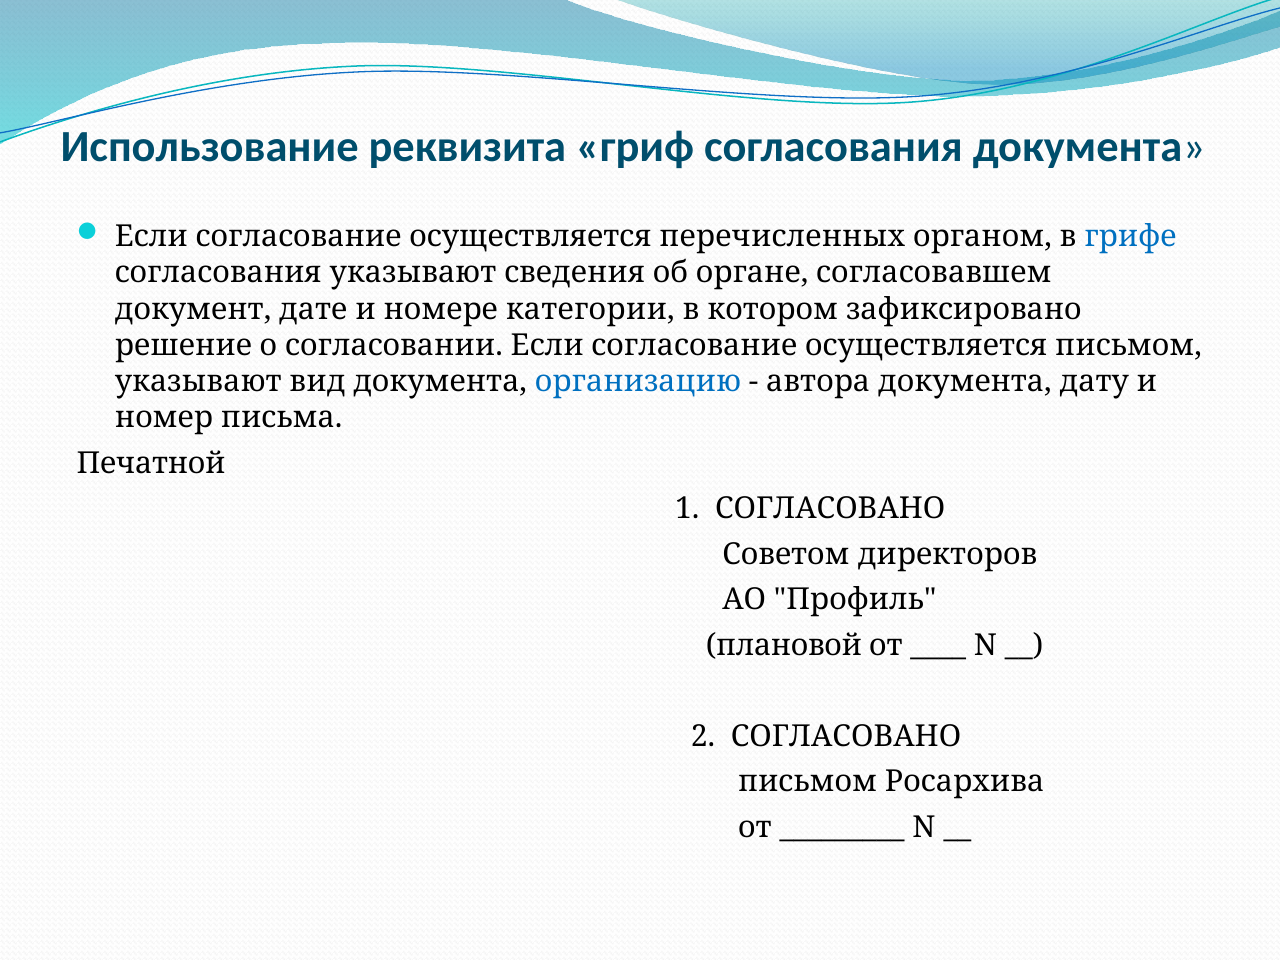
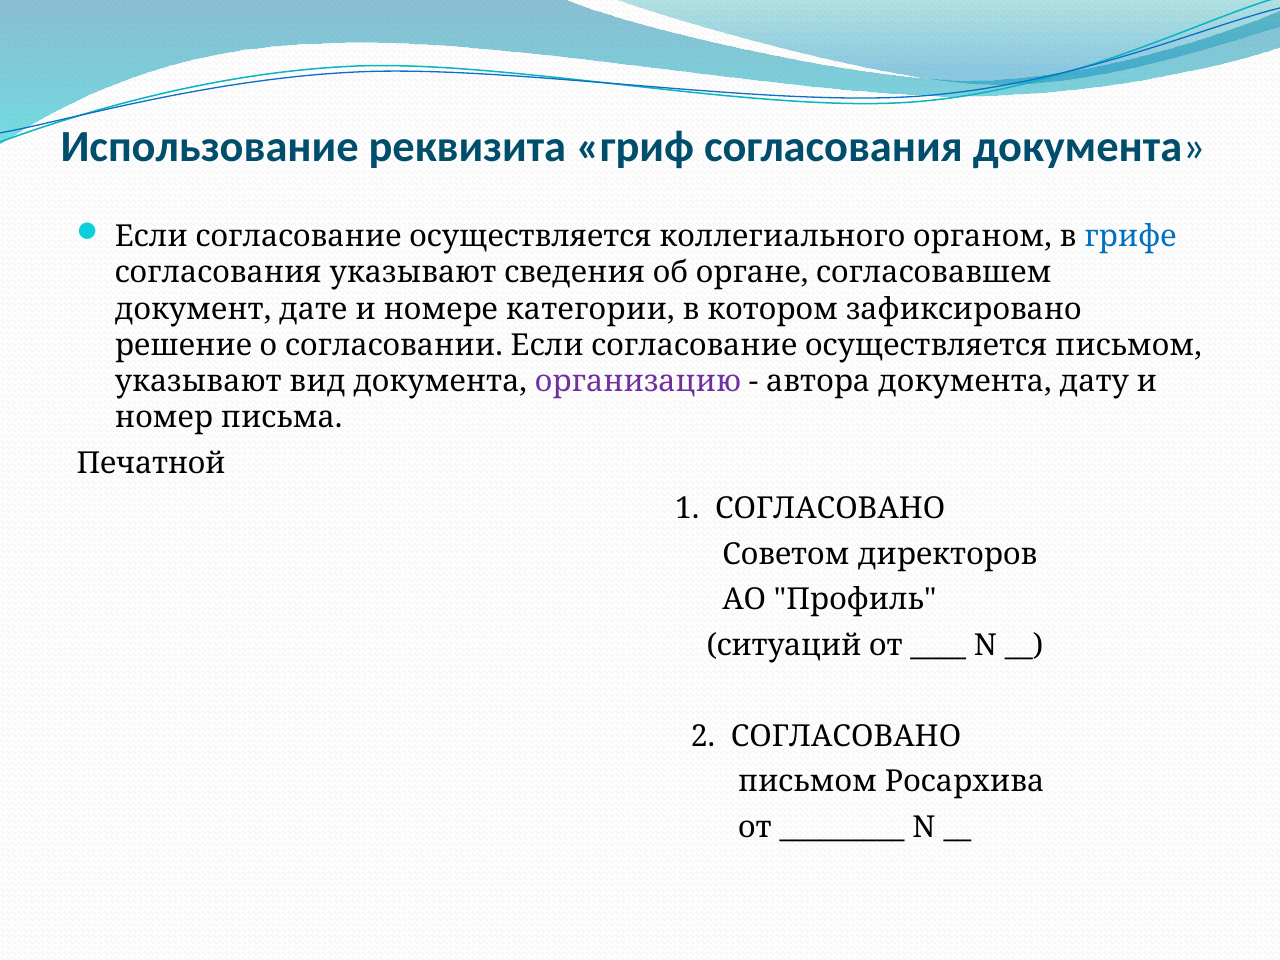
перечисленных: перечисленных -> коллегиального (782, 237)
организацию colour: blue -> purple (638, 382)
плановой: плановой -> ситуаций (784, 645)
